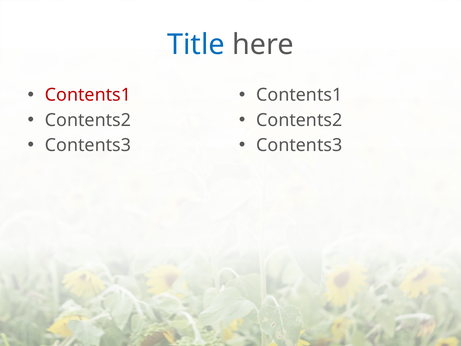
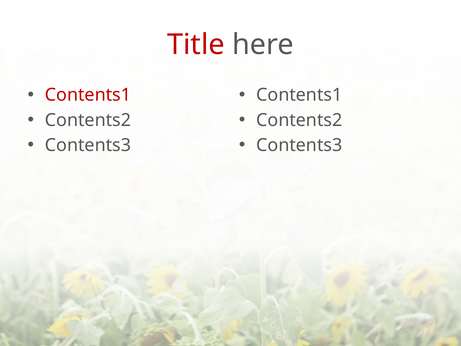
Title colour: blue -> red (196, 45)
